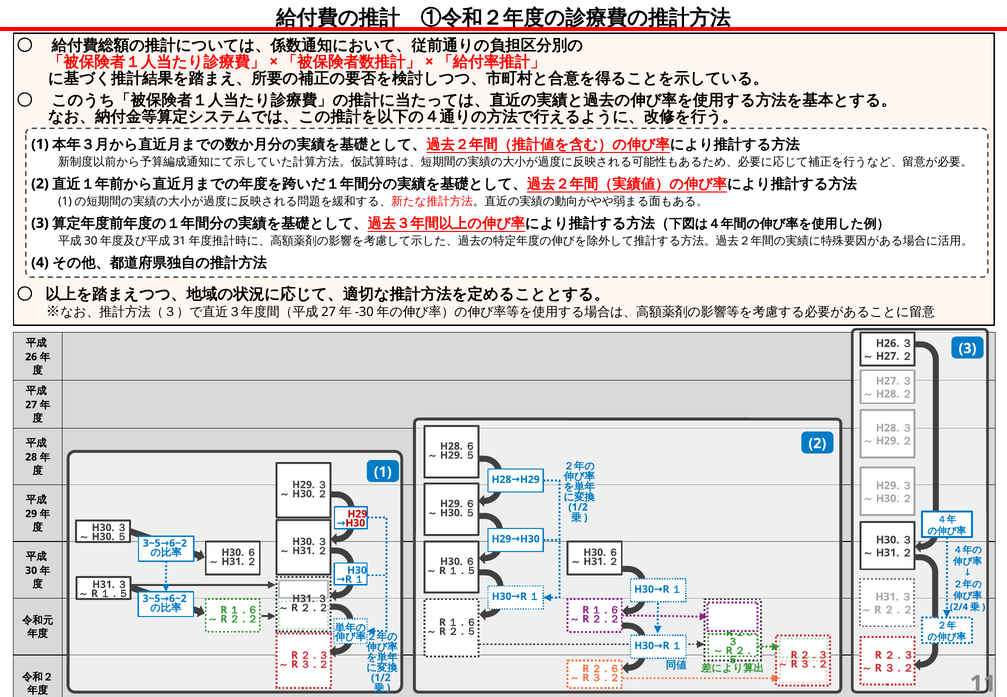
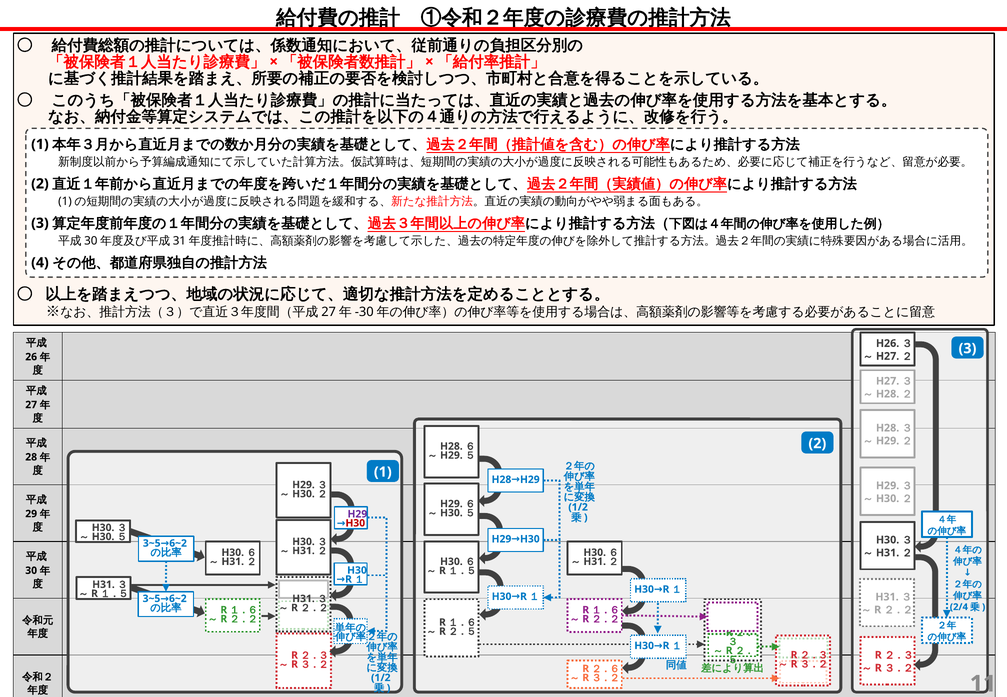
H29 colour: red -> purple (357, 514)
